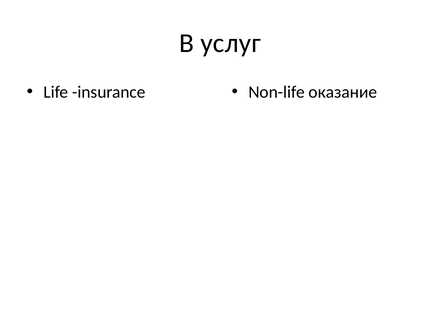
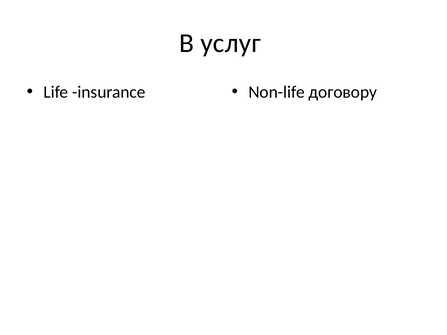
оказание: оказание -> договору (343, 92)
